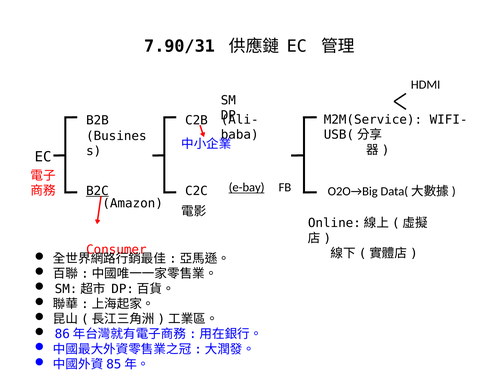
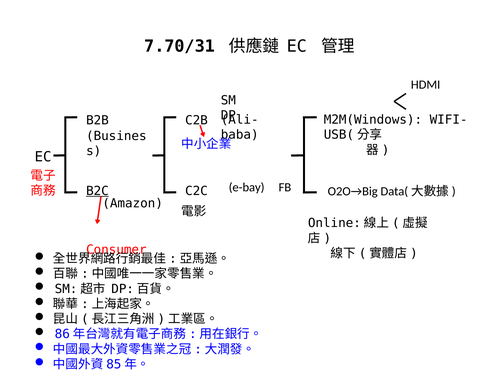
7.90/31: 7.90/31 -> 7.70/31 (180, 46)
M2M(Service: M2M(Service -> M2M(Windows (373, 120)
e-bay underline: present -> none (247, 188)
